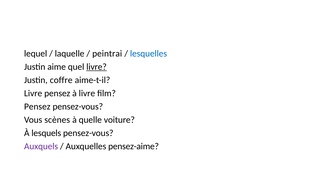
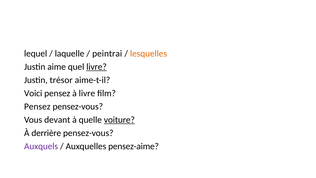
lesquelles colour: blue -> orange (149, 53)
coffre: coffre -> trésor (61, 80)
Livre: Livre -> Voici (33, 93)
scènes: scènes -> devant (57, 120)
voiture underline: none -> present (119, 120)
lesquels: lesquels -> derrière (46, 133)
